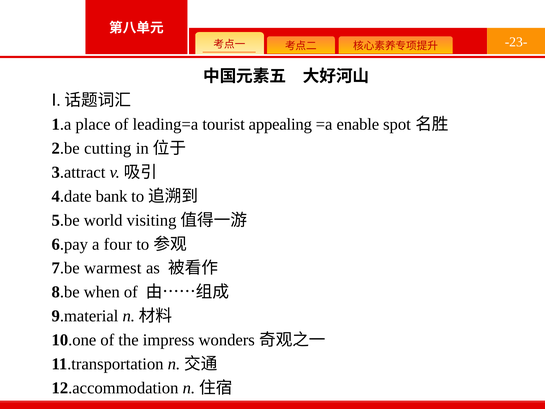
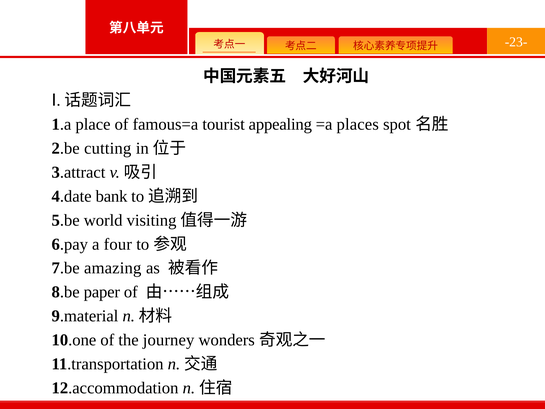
leading=a: leading=a -> famous=a (165, 124)
enable: enable -> places (358, 124)
warmest: warmest -> amazing (113, 268)
when: when -> paper (102, 292)
impress: impress -> journey (169, 340)
